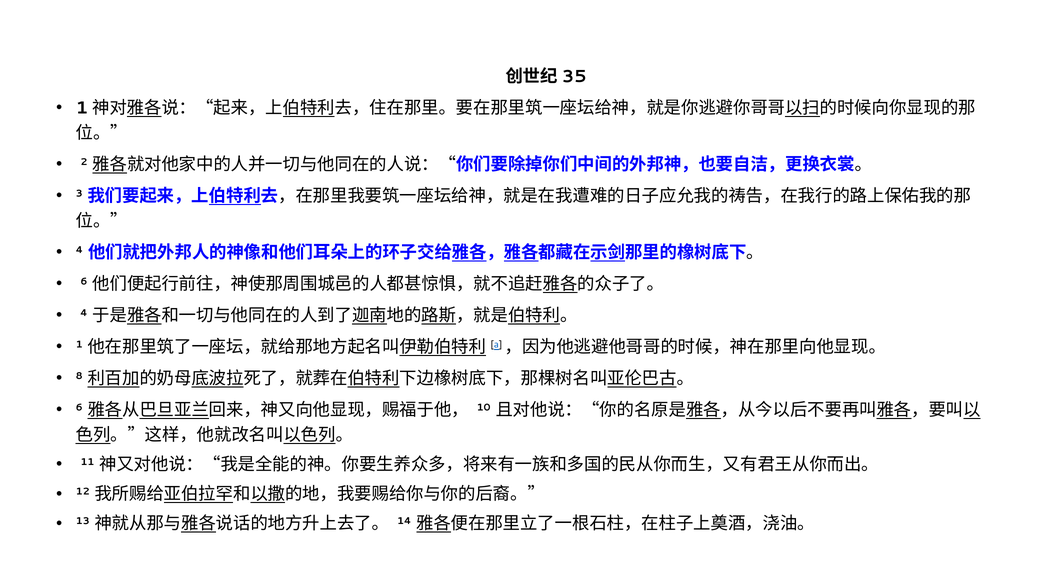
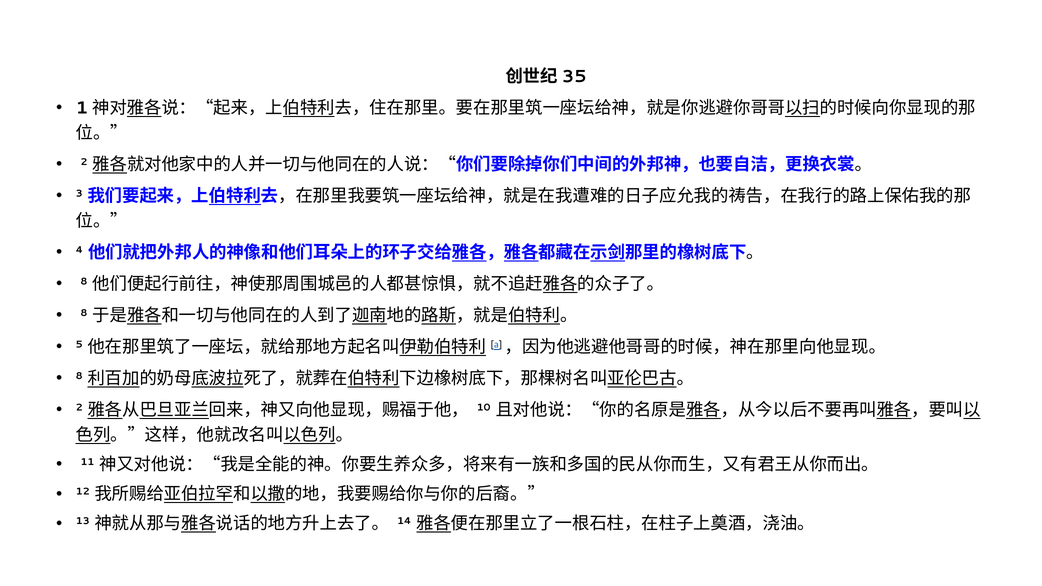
6: 6 -> 8 (84, 282)
4: 4 -> 8 (84, 313)
1: 1 -> 5 (79, 345)
6: 6 -> 2 (79, 408)
